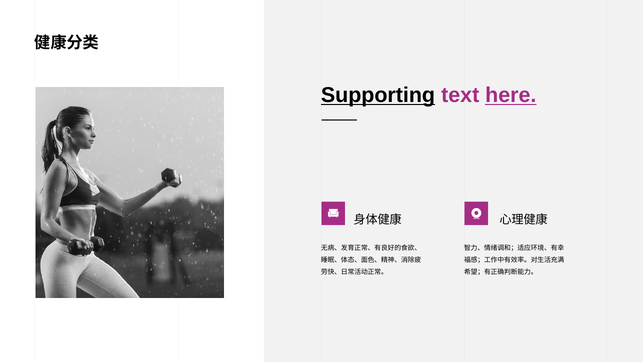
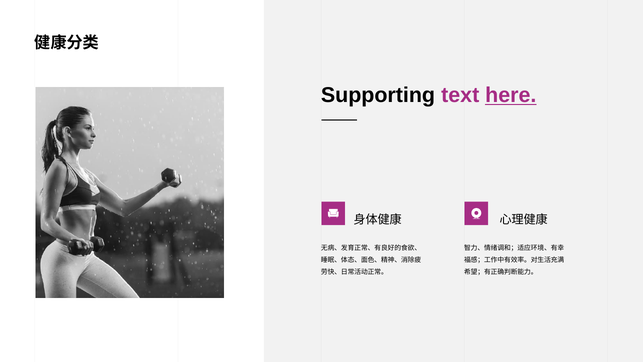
Supporting underline: present -> none (378, 95)
